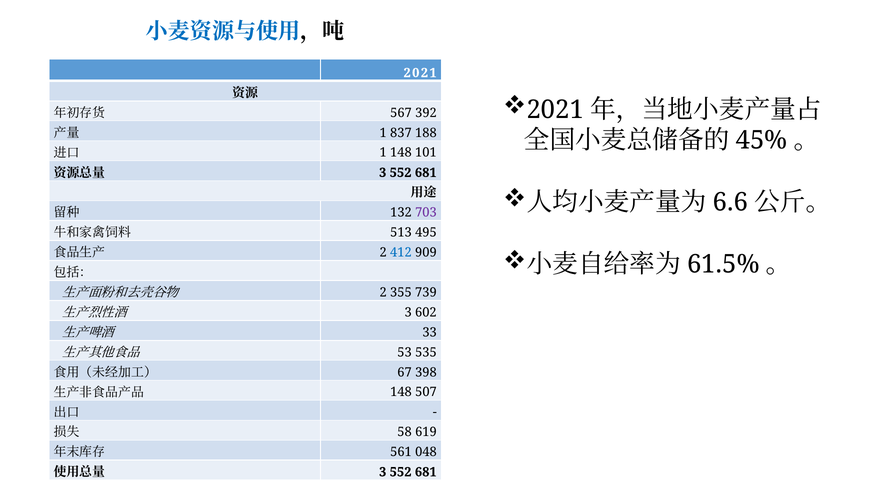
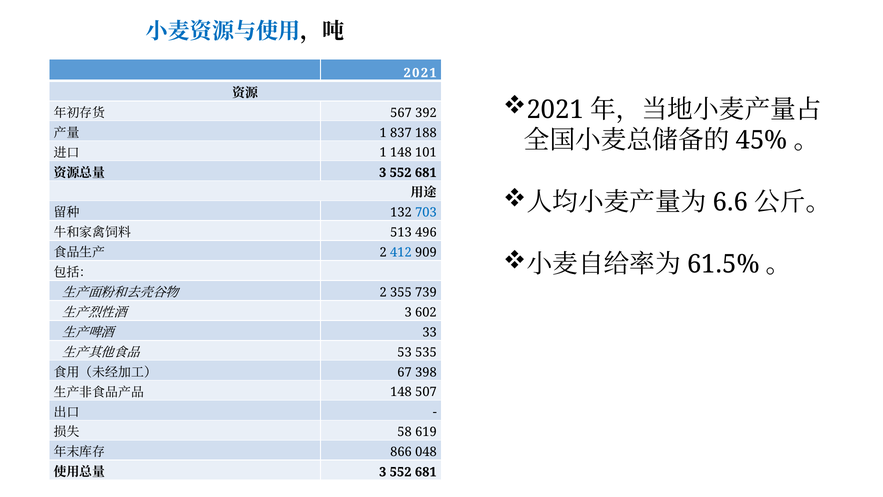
703 colour: purple -> blue (426, 212)
495: 495 -> 496 (426, 232)
561: 561 -> 866 (401, 452)
